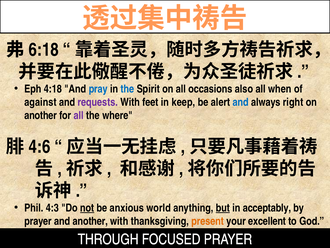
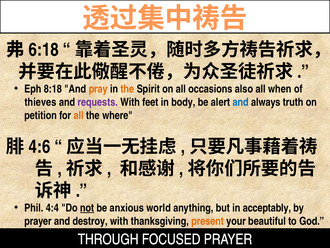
4:18: 4:18 -> 8:18 (53, 89)
pray colour: blue -> orange (98, 89)
the colour: blue -> orange (127, 89)
against: against -> thieves (40, 102)
keep: keep -> body (183, 102)
right: right -> truth (293, 102)
another: another -> petition (41, 115)
all colour: purple -> orange (79, 115)
4:3: 4:3 -> 4:4 (52, 208)
but underline: present -> none (223, 208)
and another: another -> destroy (90, 221)
excellent: excellent -> beautiful (267, 221)
